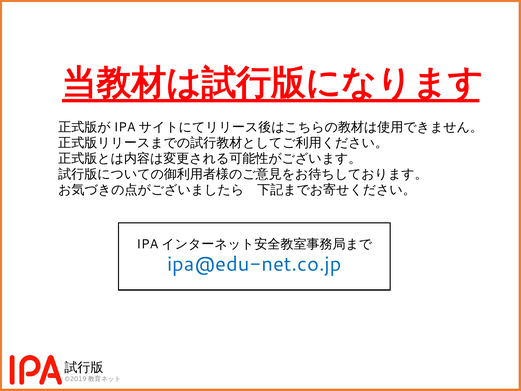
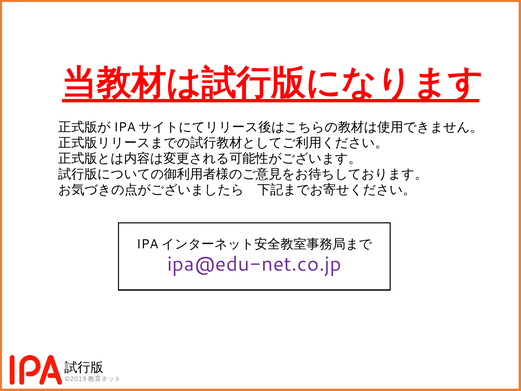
ipa@edu-net.co.jp colour: blue -> purple (254, 264)
